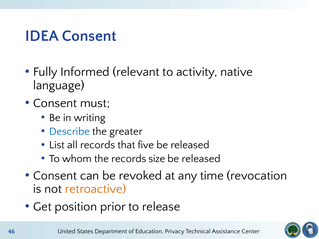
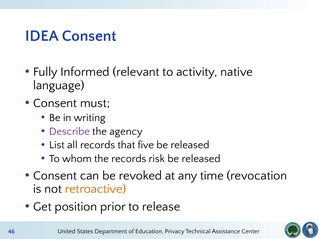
Describe colour: blue -> purple (69, 131)
greater: greater -> agency (126, 131)
size: size -> risk (157, 159)
